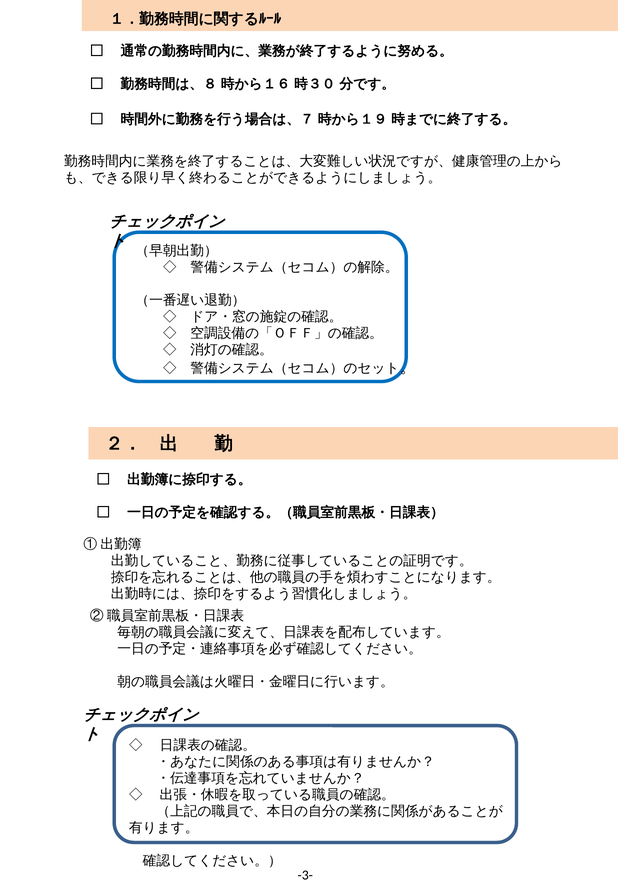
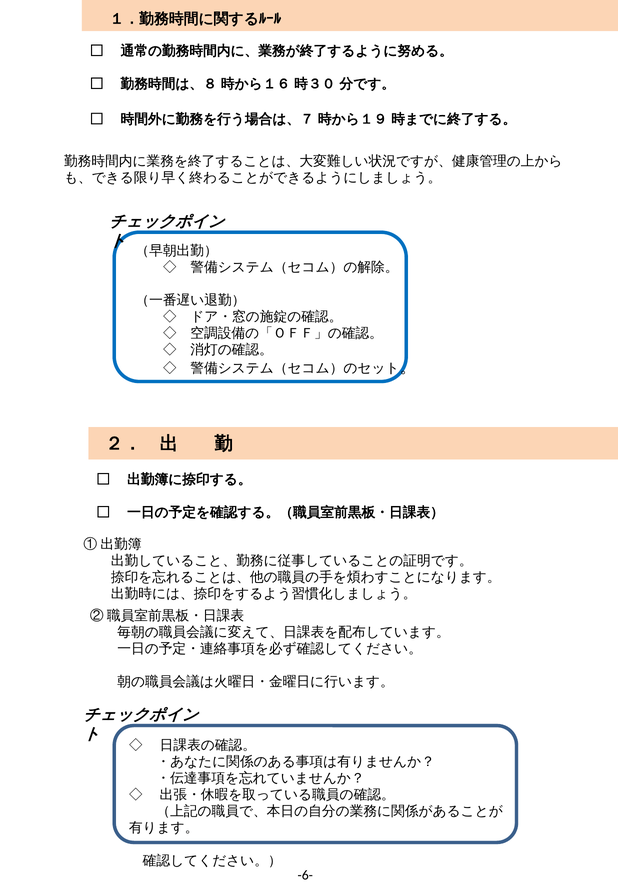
-3-: -3- -> -6- (305, 875)
